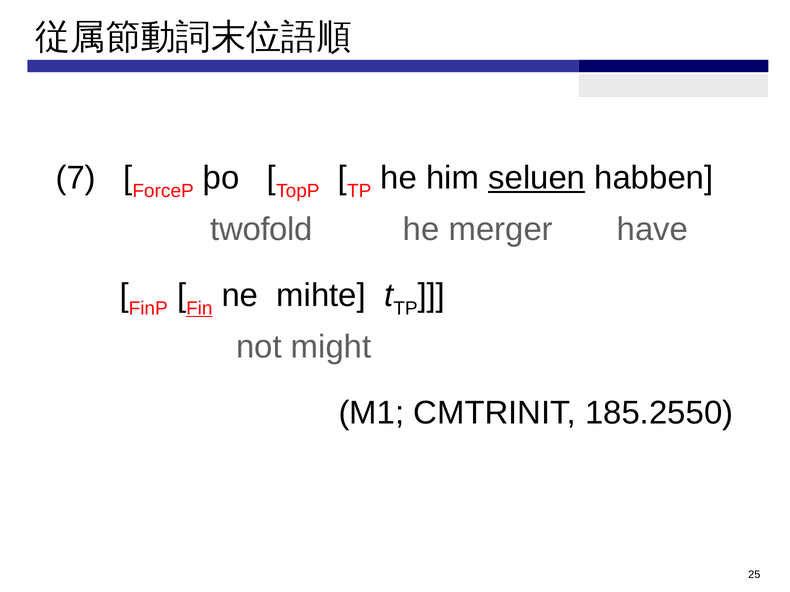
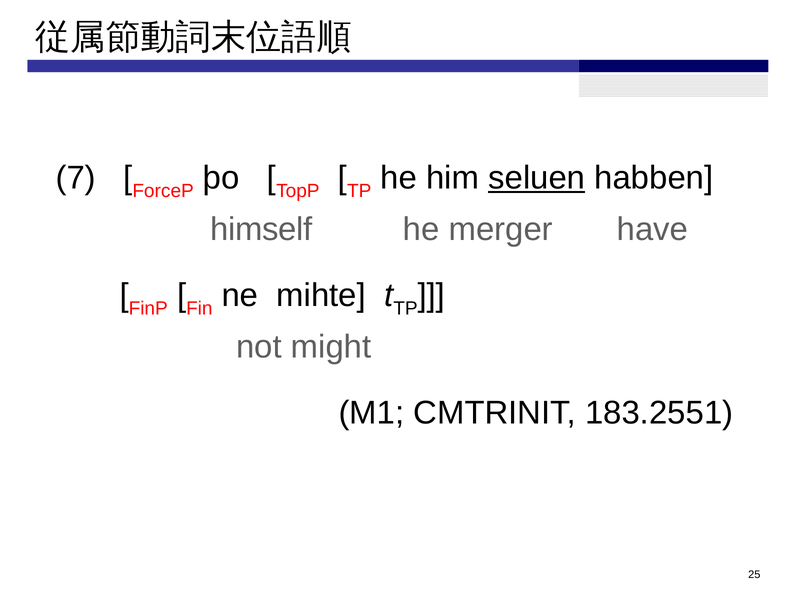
twofold: twofold -> himself (261, 230)
Fin underline: present -> none (199, 309)
185.2550: 185.2550 -> 183.2551 (659, 413)
